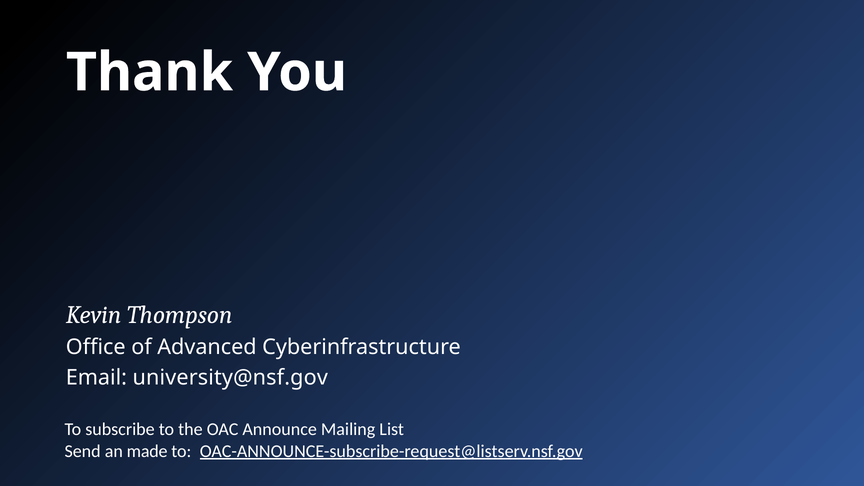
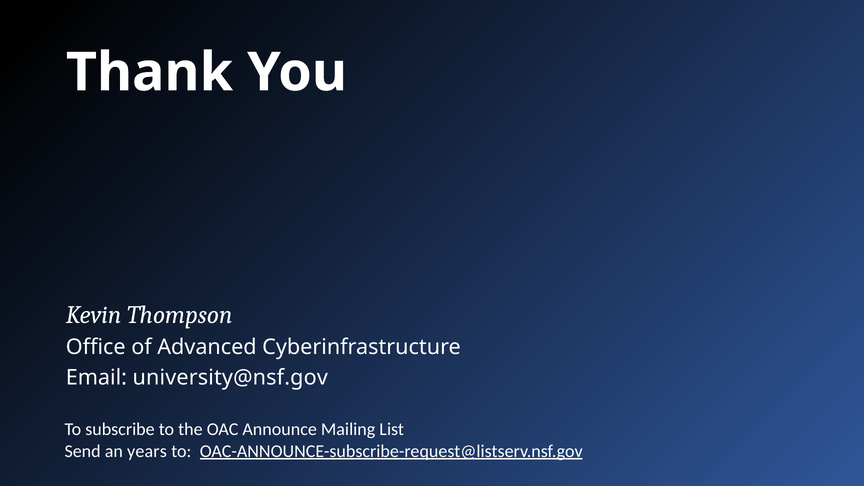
made: made -> years (147, 451)
